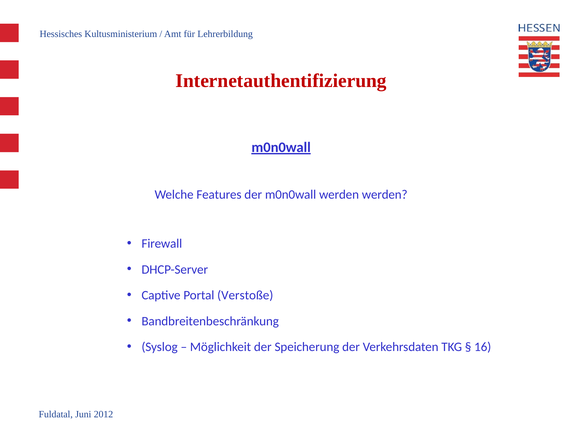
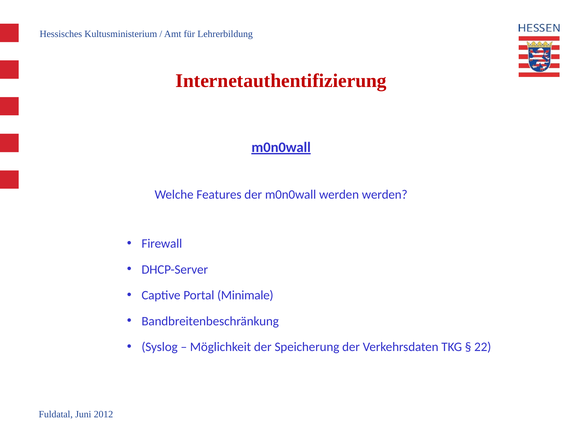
Verstoße: Verstoße -> Minimale (245, 296)
16: 16 -> 22 (483, 347)
